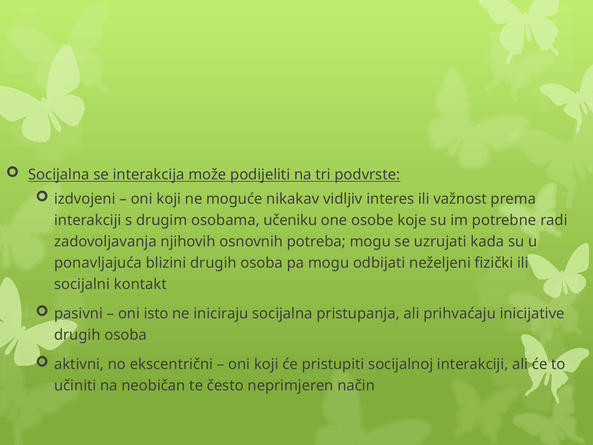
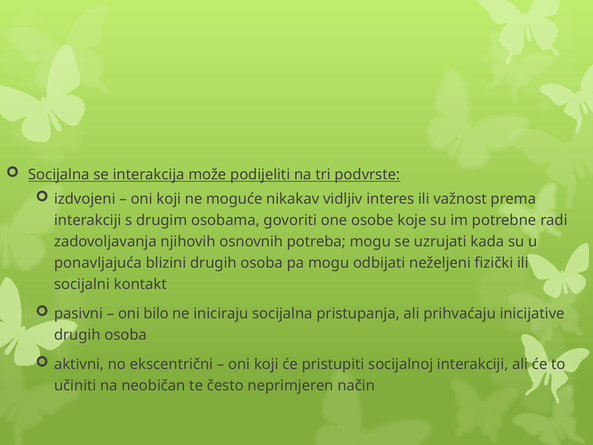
učeniku: učeniku -> govoriti (290, 220)
isto: isto -> bilo (156, 313)
